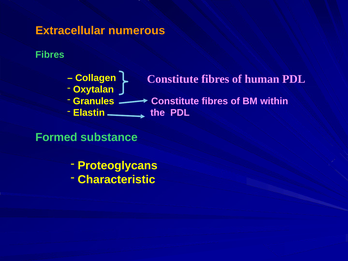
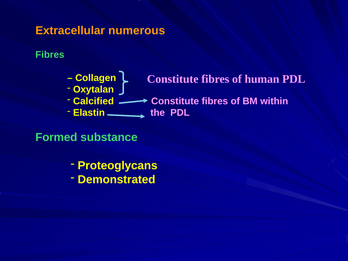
Granules: Granules -> Calcified (94, 101)
Characteristic: Characteristic -> Demonstrated (116, 180)
